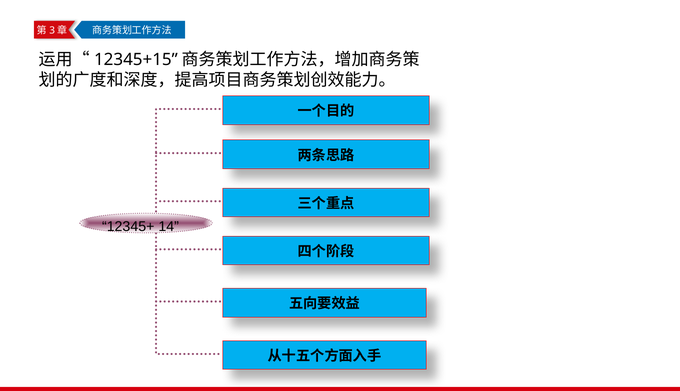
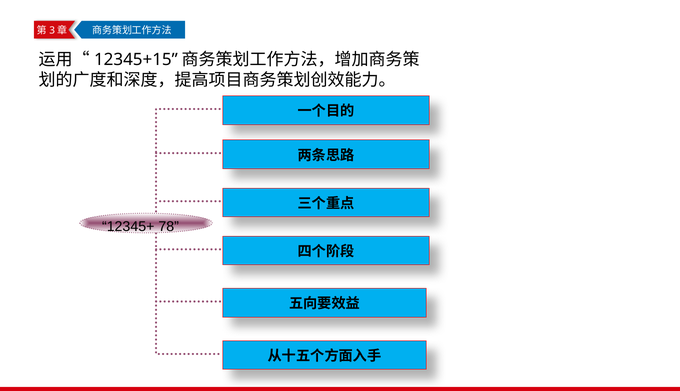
14: 14 -> 78 (169, 227)
